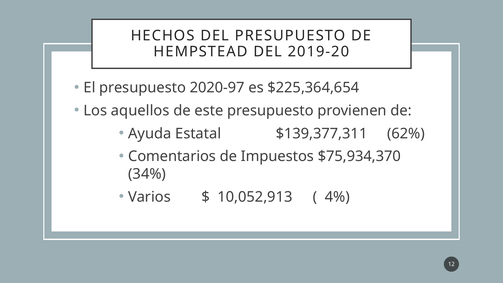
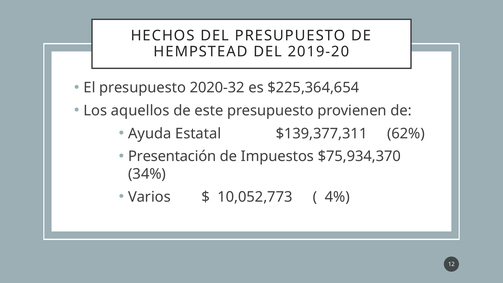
2020-97: 2020-97 -> 2020-32 (217, 88)
Comentarios: Comentarios -> Presentación (172, 156)
10,052,913: 10,052,913 -> 10,052,773 (255, 197)
